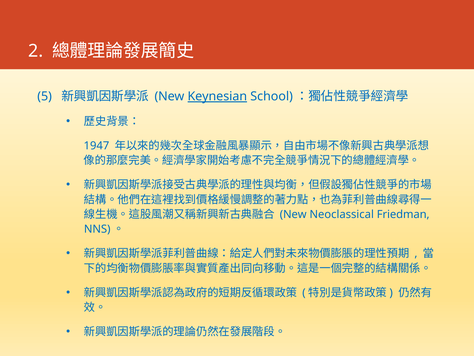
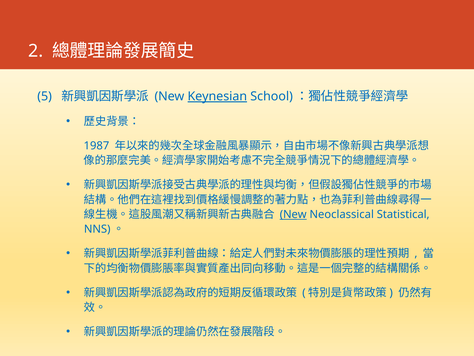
1947: 1947 -> 1987 (96, 146)
New underline: none -> present (293, 214)
Friedman: Friedman -> Statistical (403, 214)
